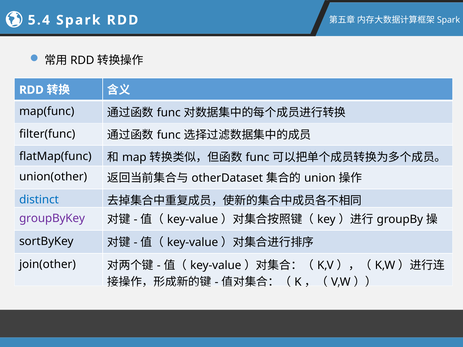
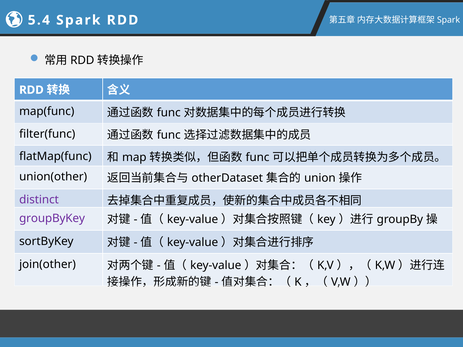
distinct colour: blue -> purple (39, 200)
